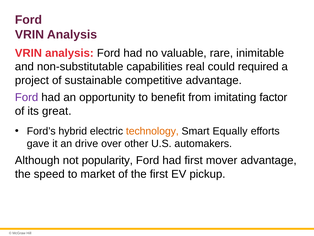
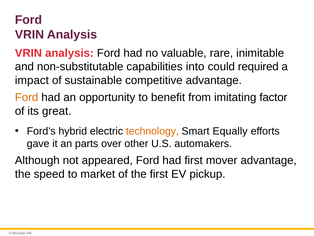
real: real -> into (195, 67)
project: project -> impact (32, 80)
Ford colour: purple -> orange (27, 97)
drive: drive -> parts (87, 143)
popularity: popularity -> appeared (107, 160)
